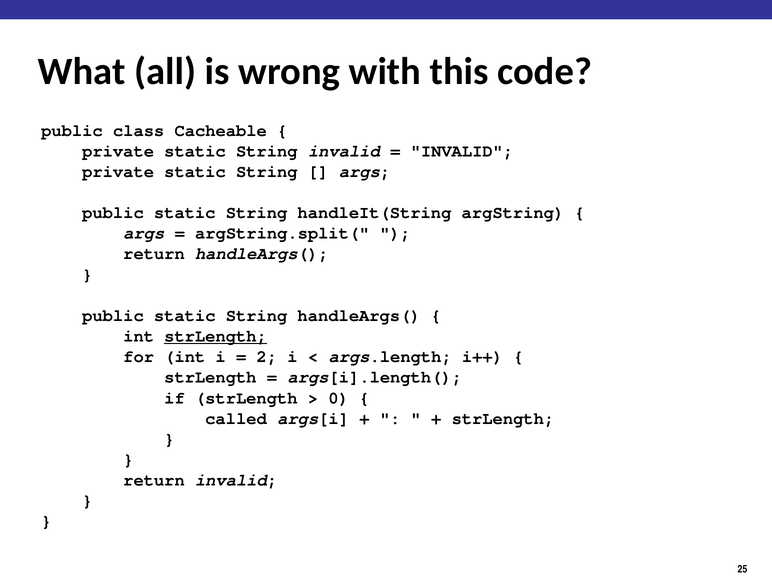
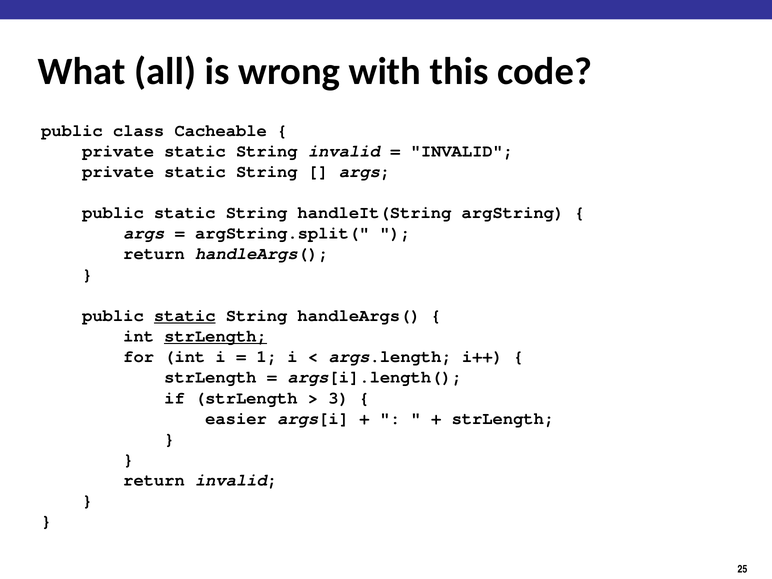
static underline: none -> present (185, 316)
2: 2 -> 1 (267, 357)
0: 0 -> 3 (339, 398)
called: called -> easier (236, 418)
